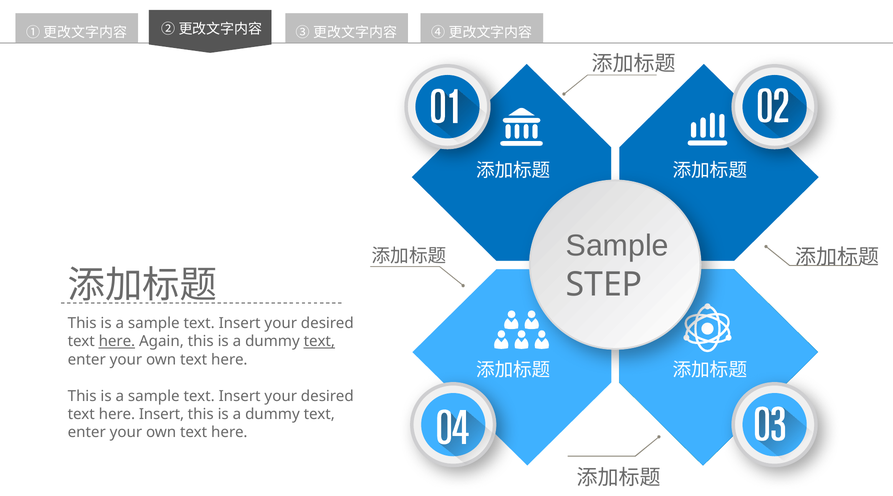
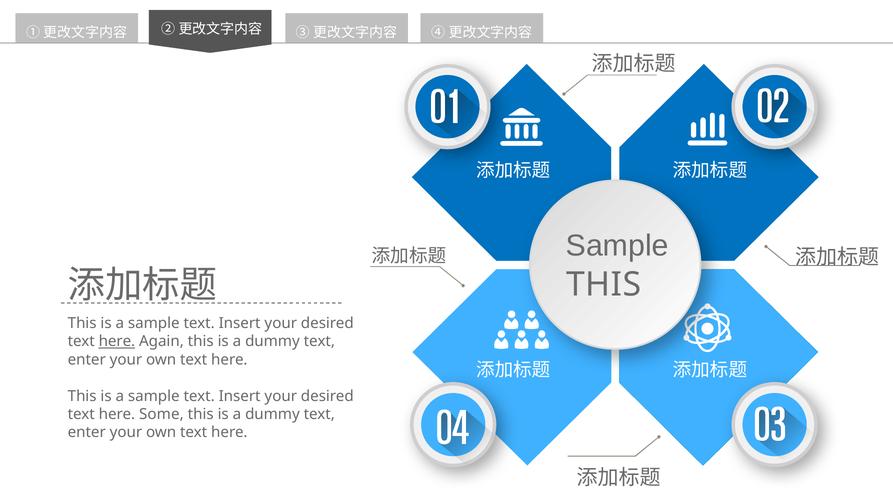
STEP: STEP -> THIS (604, 284)
text underline: present -> none (319, 341)
here Insert: Insert -> Some (161, 414)
